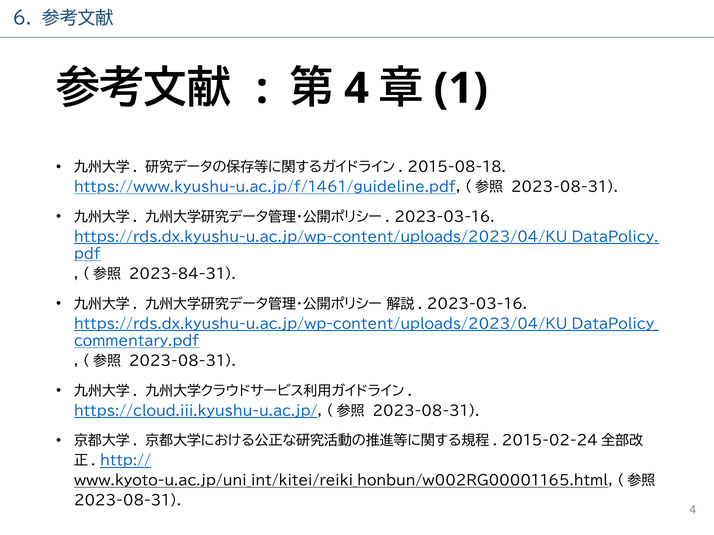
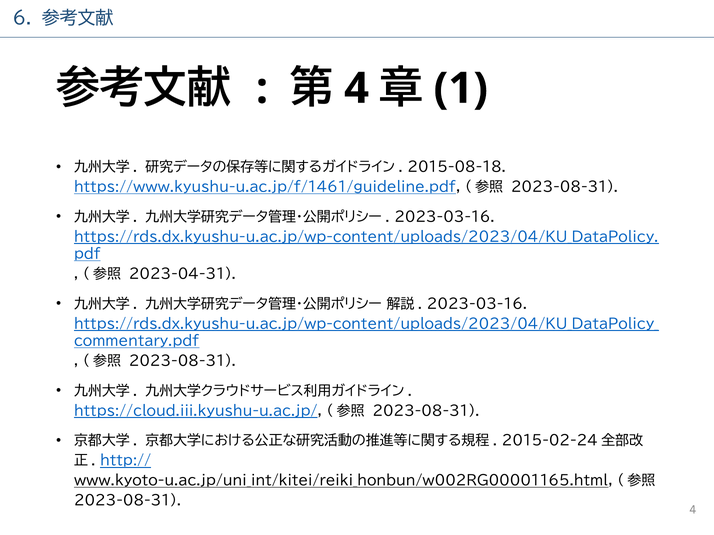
2023-84-31: 2023-84-31 -> 2023-04-31 (182, 274)
